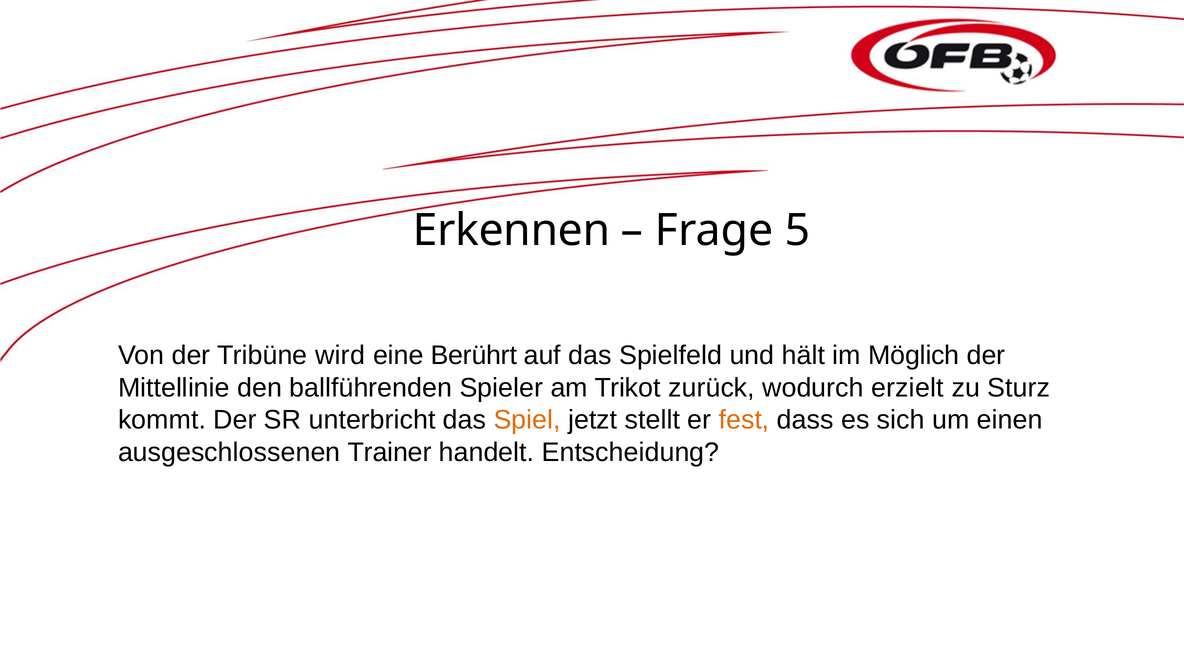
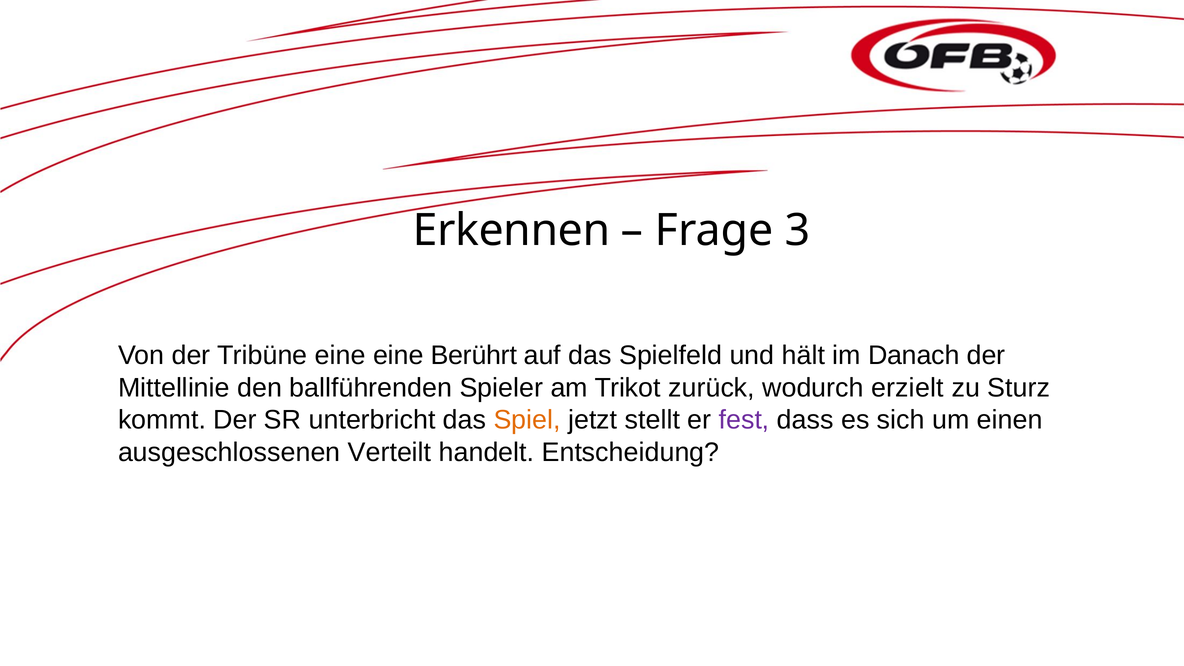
5: 5 -> 3 (798, 231)
Tribüne wird: wird -> eine (340, 356)
Möglich: Möglich -> Danach (914, 356)
fest colour: orange -> purple (744, 420)
Trainer: Trainer -> Verteilt (390, 452)
